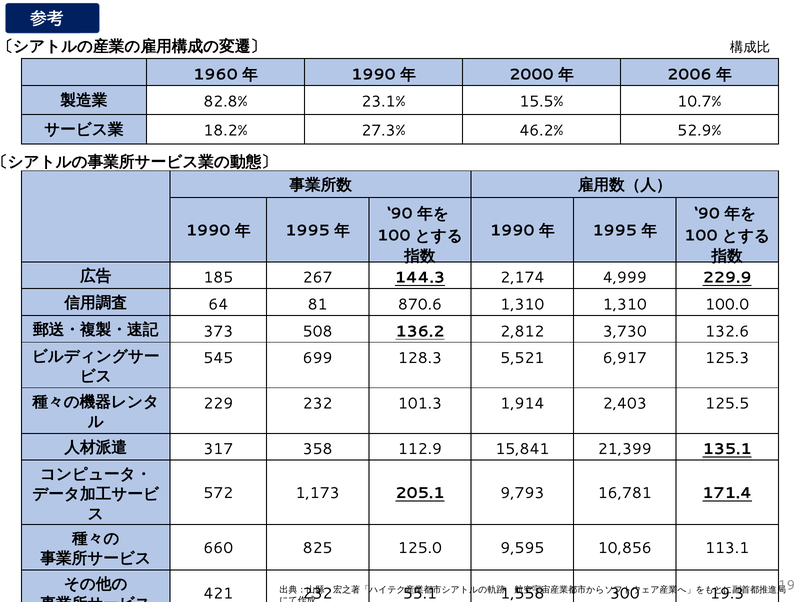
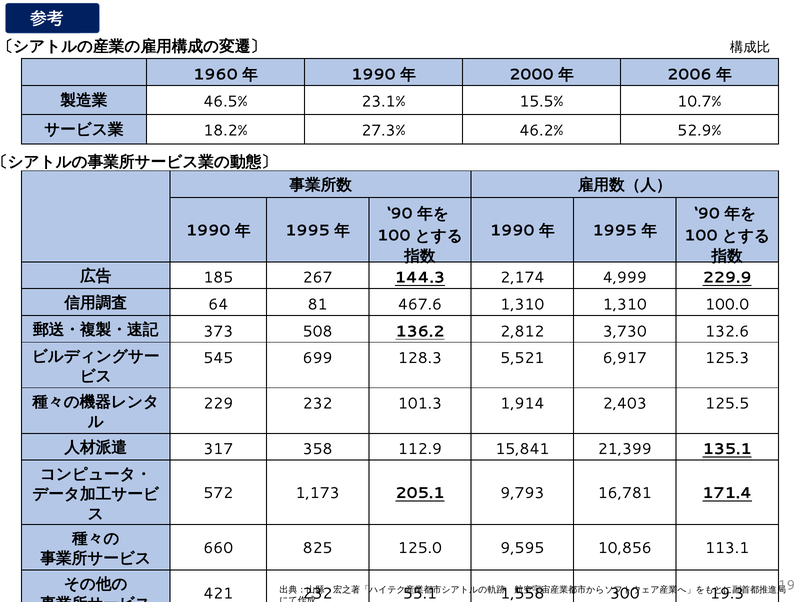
82.8%: 82.8% -> 46.5% (226, 101)
870.6: 870.6 -> 467.6 (420, 305)
